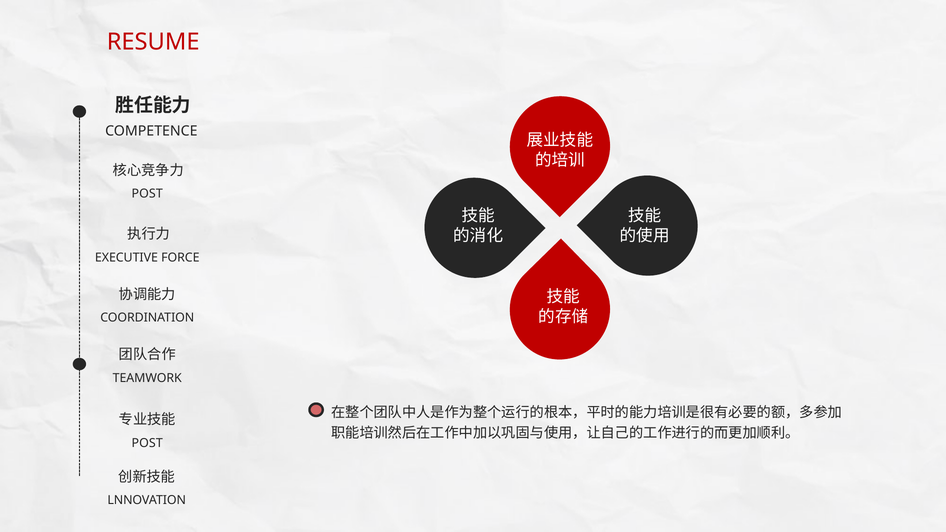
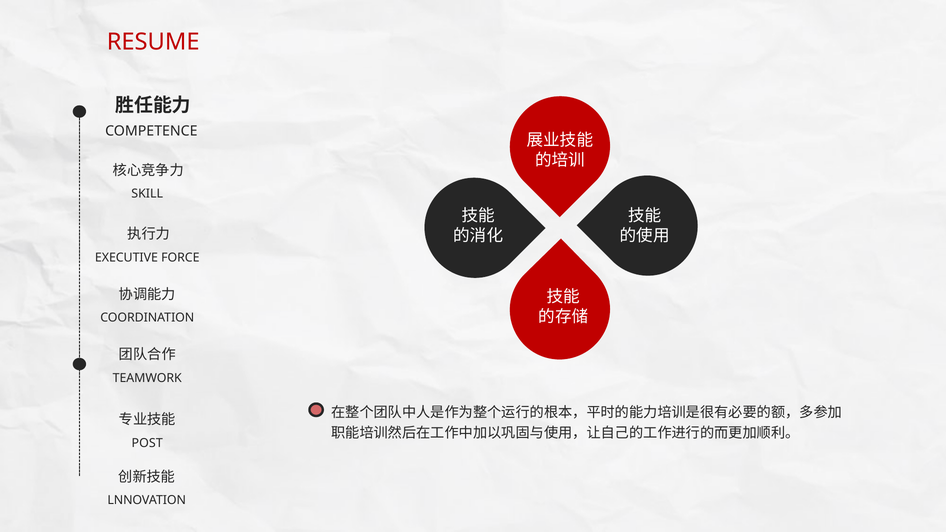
POST: POST -> SKILL (147, 194)
